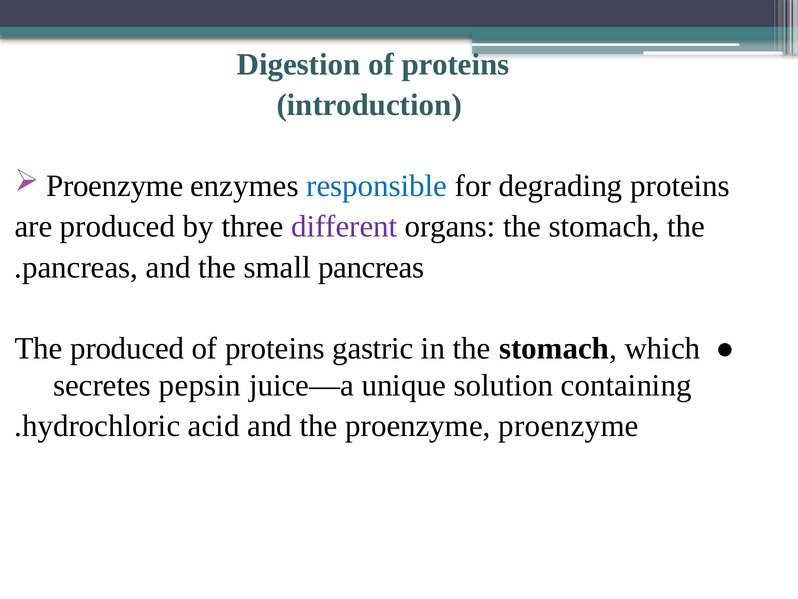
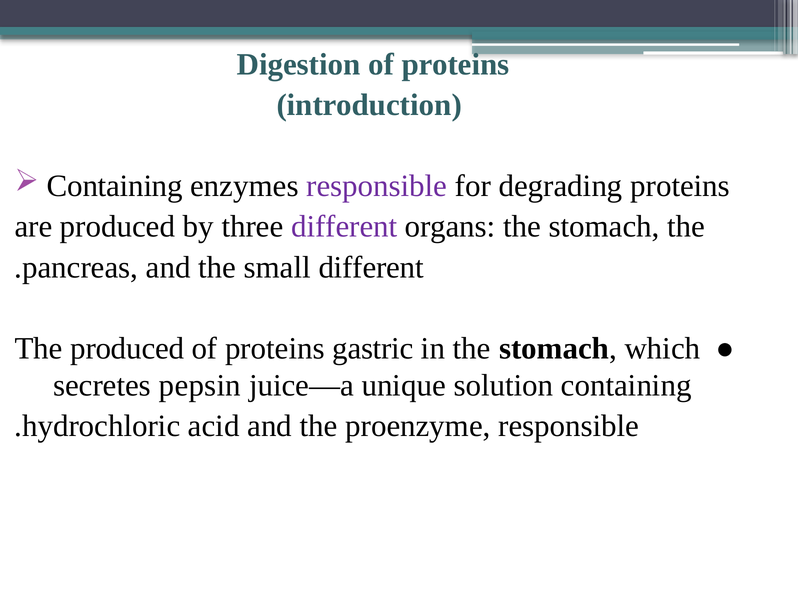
Proenzyme: Proenzyme -> Containing (115, 186)
responsible colour: blue -> purple (377, 186)
small pancreas: pancreas -> different (371, 267)
proenzyme proenzyme: proenzyme -> responsible (569, 426)
